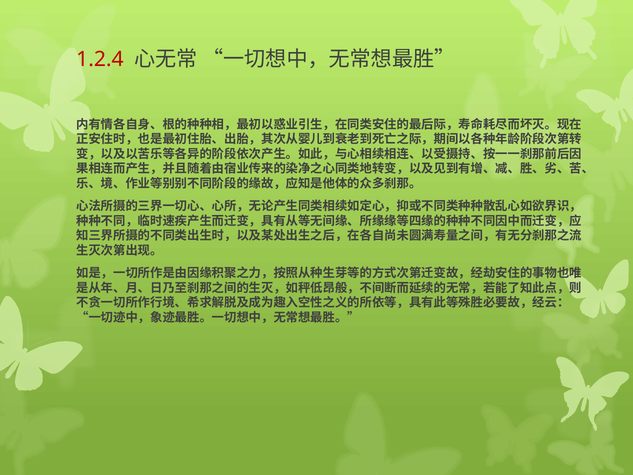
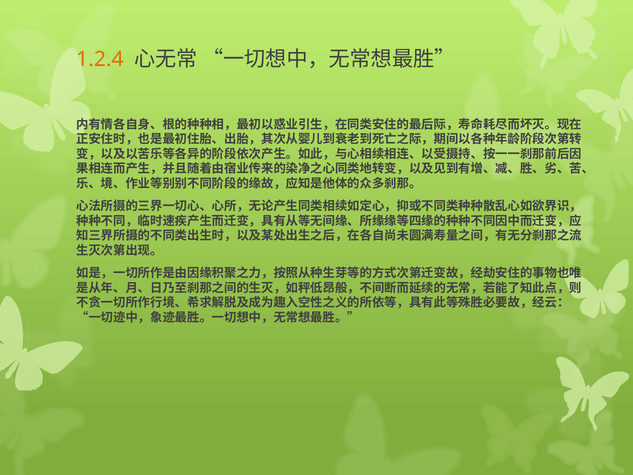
1.2.4 colour: red -> orange (100, 59)
